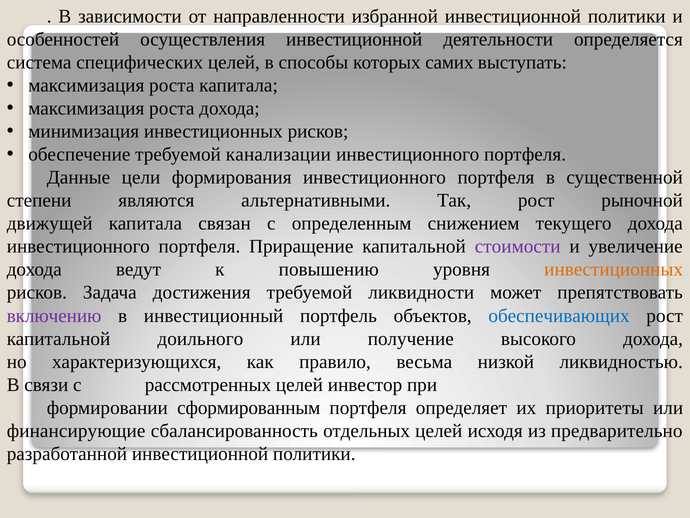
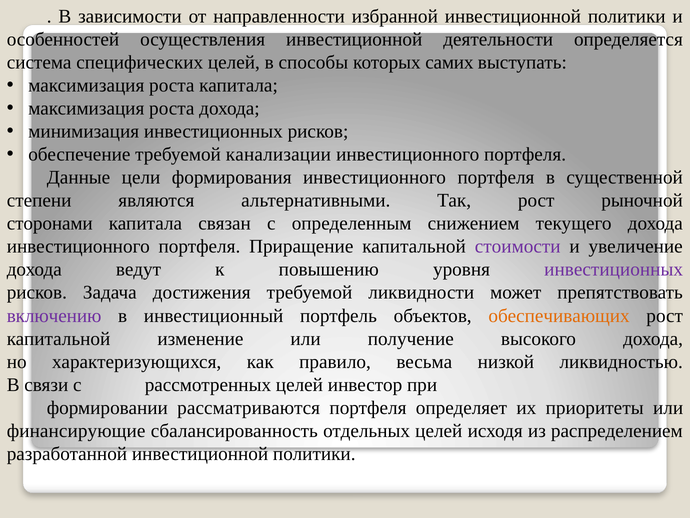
движущей: движущей -> сторонами (50, 223)
инвестиционных colour: orange -> purple (614, 269)
обеспечивающих colour: blue -> orange (559, 315)
доильного: доильного -> изменение (200, 338)
сформированным: сформированным -> рассматриваются (249, 407)
предварительно: предварительно -> распределением (617, 430)
